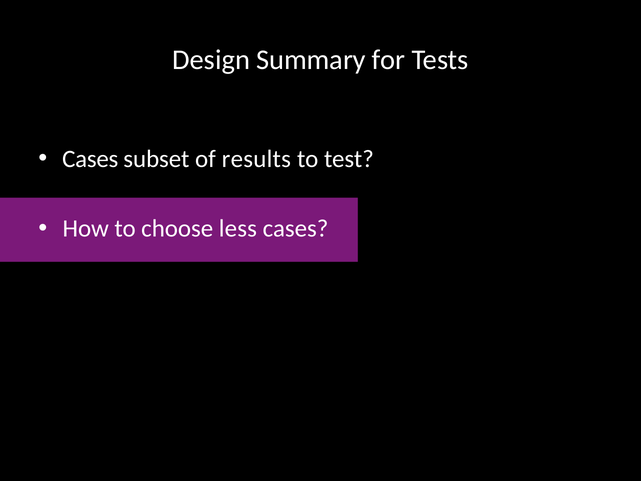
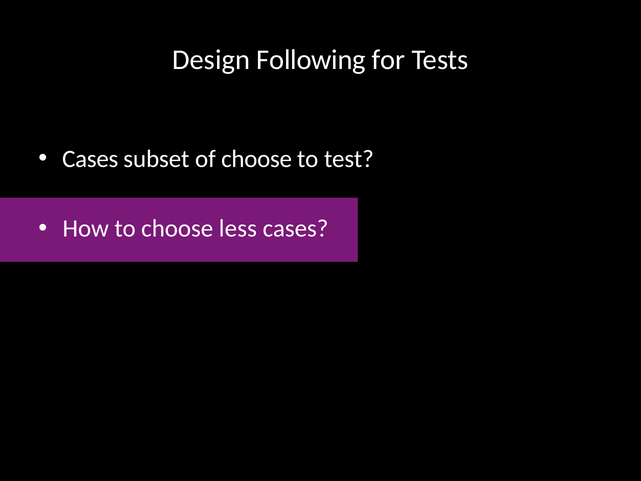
Summary: Summary -> Following (311, 60)
of results: results -> choose (257, 159)
